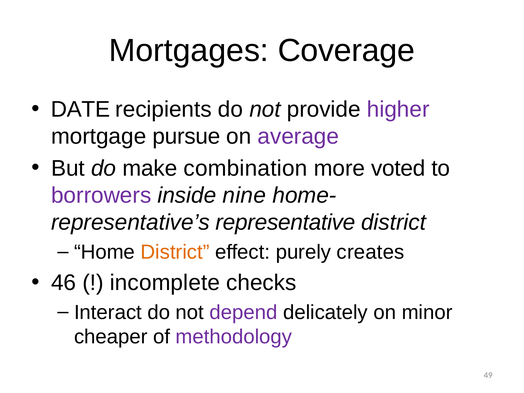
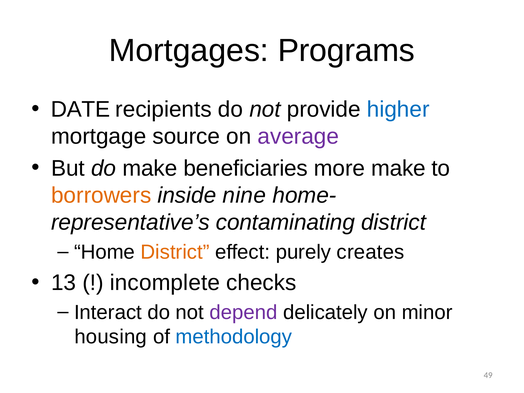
Coverage: Coverage -> Programs (346, 51)
higher colour: purple -> blue (398, 109)
pursue: pursue -> source (186, 137)
combination: combination -> beneficiaries (246, 168)
more voted: voted -> make (398, 168)
borrowers colour: purple -> orange (101, 195)
representative: representative -> contaminating (285, 222)
46: 46 -> 13 (64, 283)
cheaper: cheaper -> housing (111, 337)
methodology colour: purple -> blue (234, 337)
